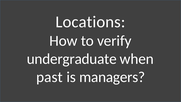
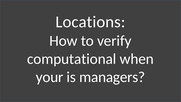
undergraduate: undergraduate -> computational (72, 59)
past: past -> your (50, 77)
